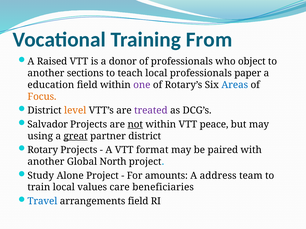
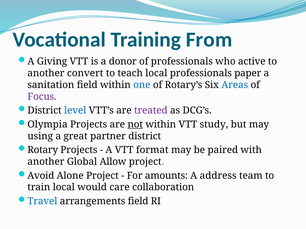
Raised: Raised -> Giving (52, 62)
object: object -> active (252, 62)
sections: sections -> convert (85, 73)
education: education -> sanitation (51, 85)
one colour: purple -> blue (142, 85)
Focus colour: orange -> purple (42, 97)
level colour: orange -> blue (75, 111)
Salvador: Salvador -> Olympia (48, 125)
peace: peace -> study (214, 125)
great underline: present -> none (76, 136)
North: North -> Allow (113, 162)
Study: Study -> Avoid (41, 176)
values: values -> would (92, 188)
beneficiaries: beneficiaries -> collaboration (163, 188)
